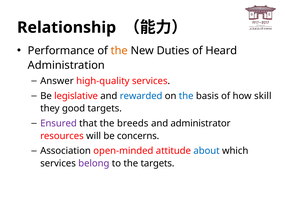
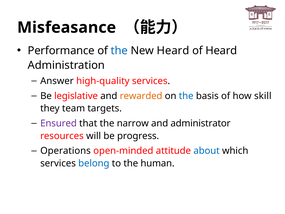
Relationship: Relationship -> Misfeasance (67, 27)
the colour: orange -> blue (119, 51)
New Duties: Duties -> Heard (173, 51)
rewarded colour: blue -> orange (141, 96)
good: good -> team (74, 108)
breeds: breeds -> narrow (133, 123)
concerns: concerns -> progress (138, 136)
Association: Association -> Operations (65, 151)
belong colour: purple -> blue (94, 163)
the targets: targets -> human (157, 163)
